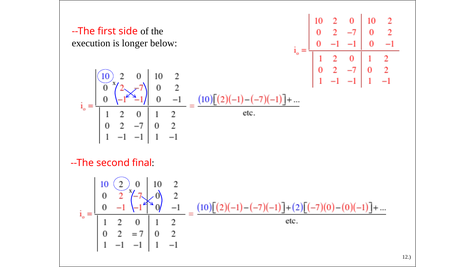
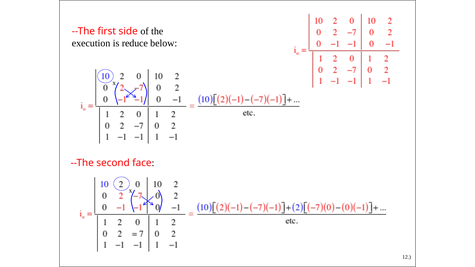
longer: longer -> reduce (135, 43)
final: final -> face (142, 163)
